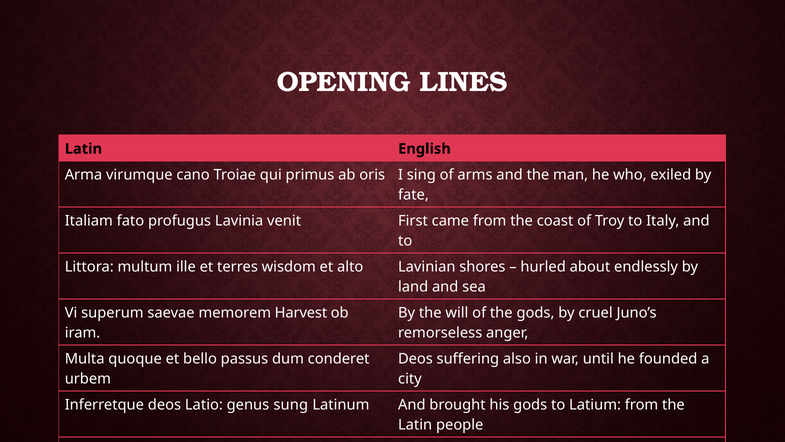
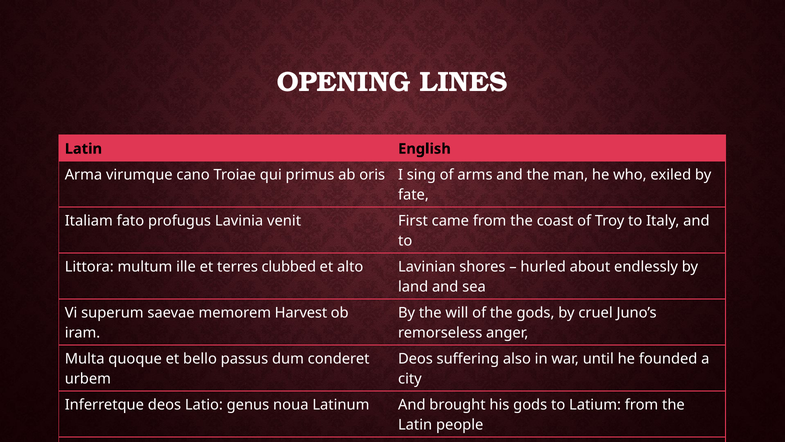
wisdom: wisdom -> clubbed (289, 267)
sung: sung -> noua (291, 404)
